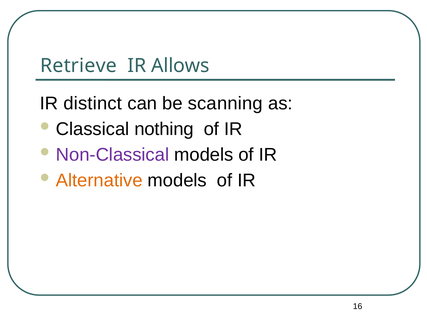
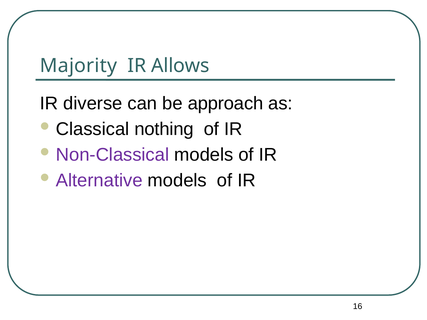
Retrieve: Retrieve -> Majority (79, 66)
distinct: distinct -> diverse (93, 103)
scanning: scanning -> approach (226, 103)
Alternative colour: orange -> purple (99, 181)
